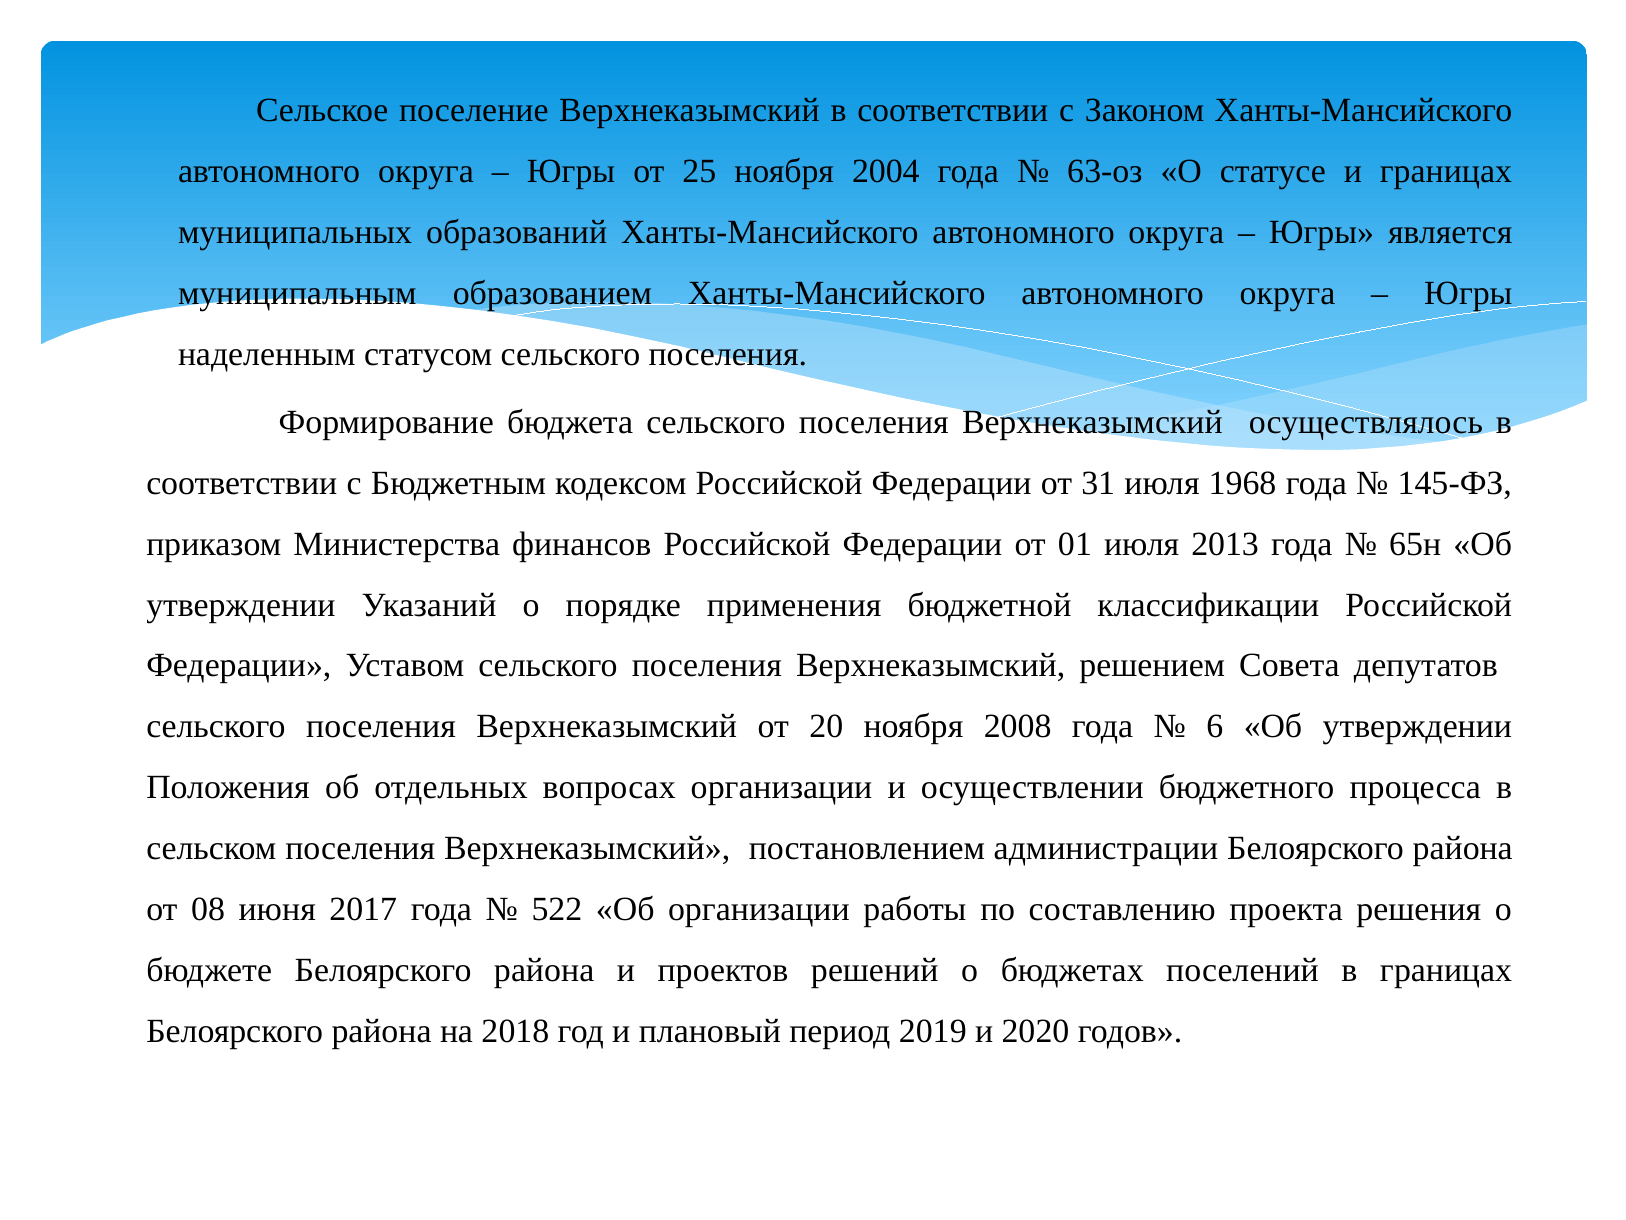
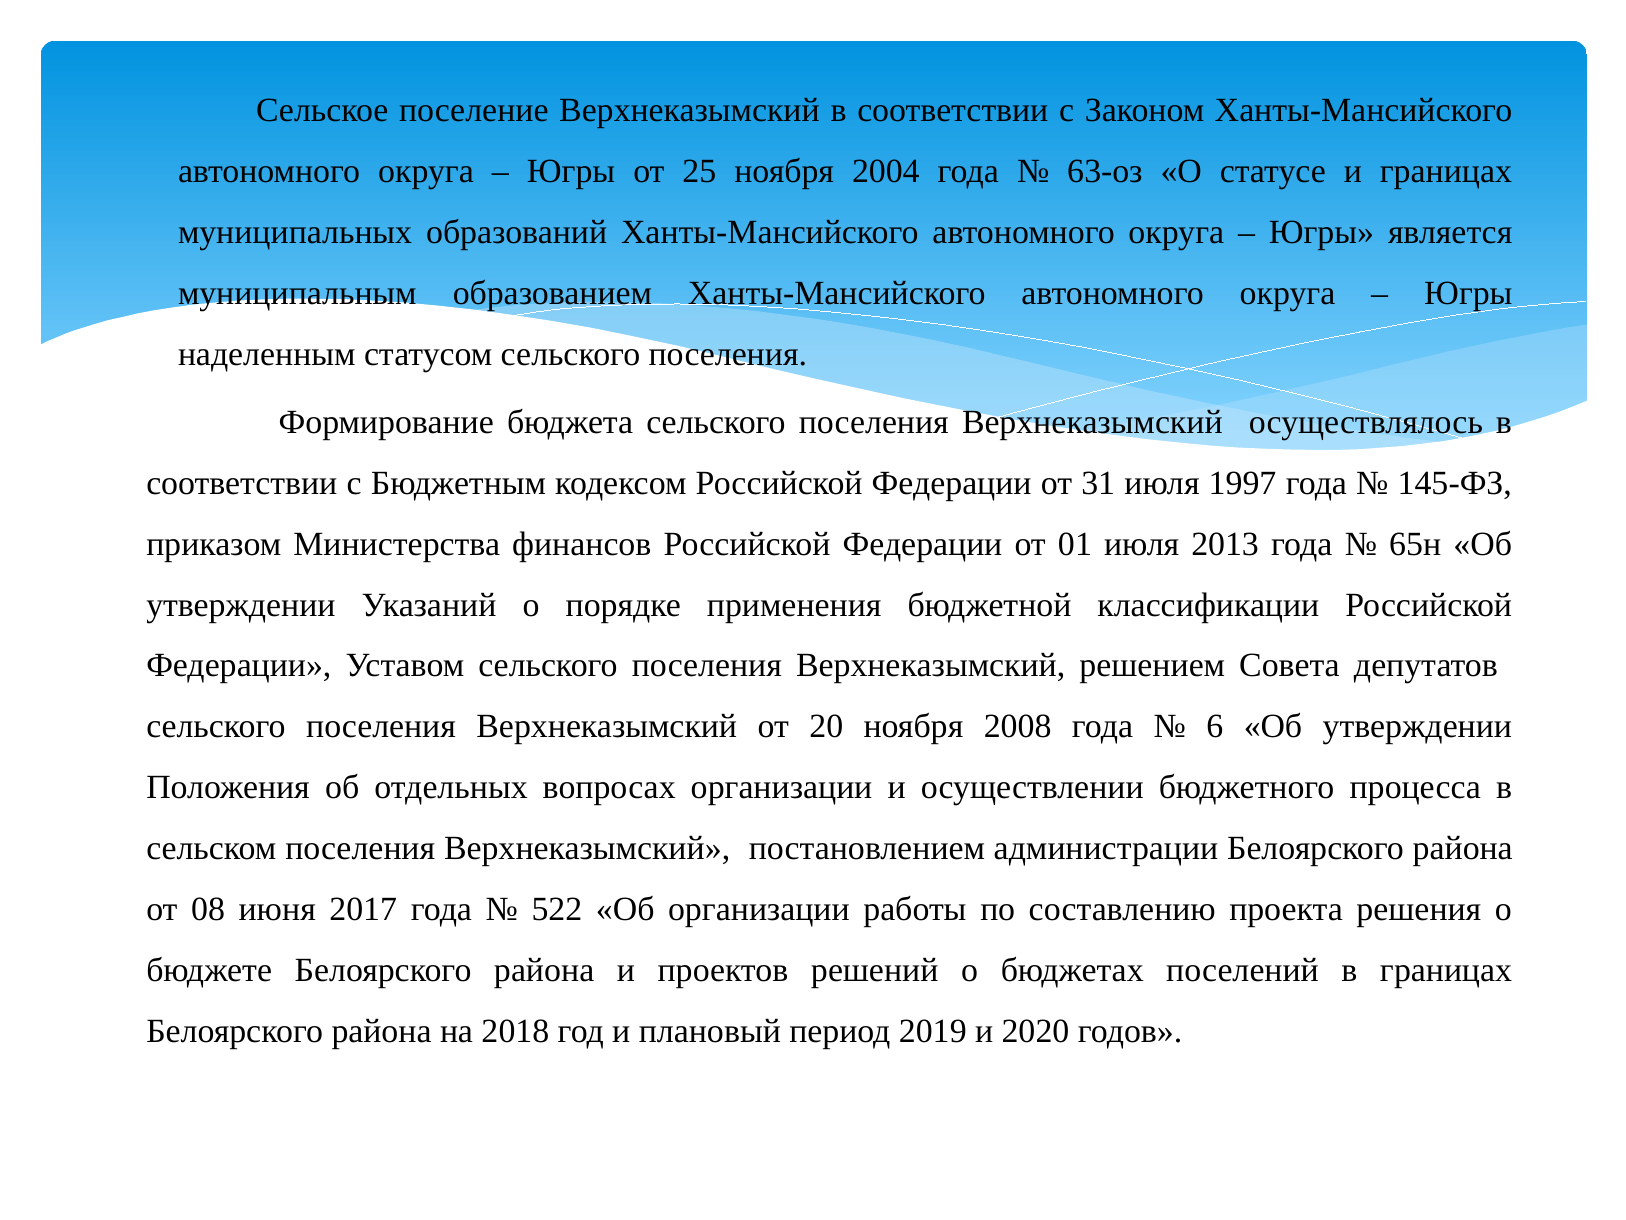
1968: 1968 -> 1997 (1243, 483)
